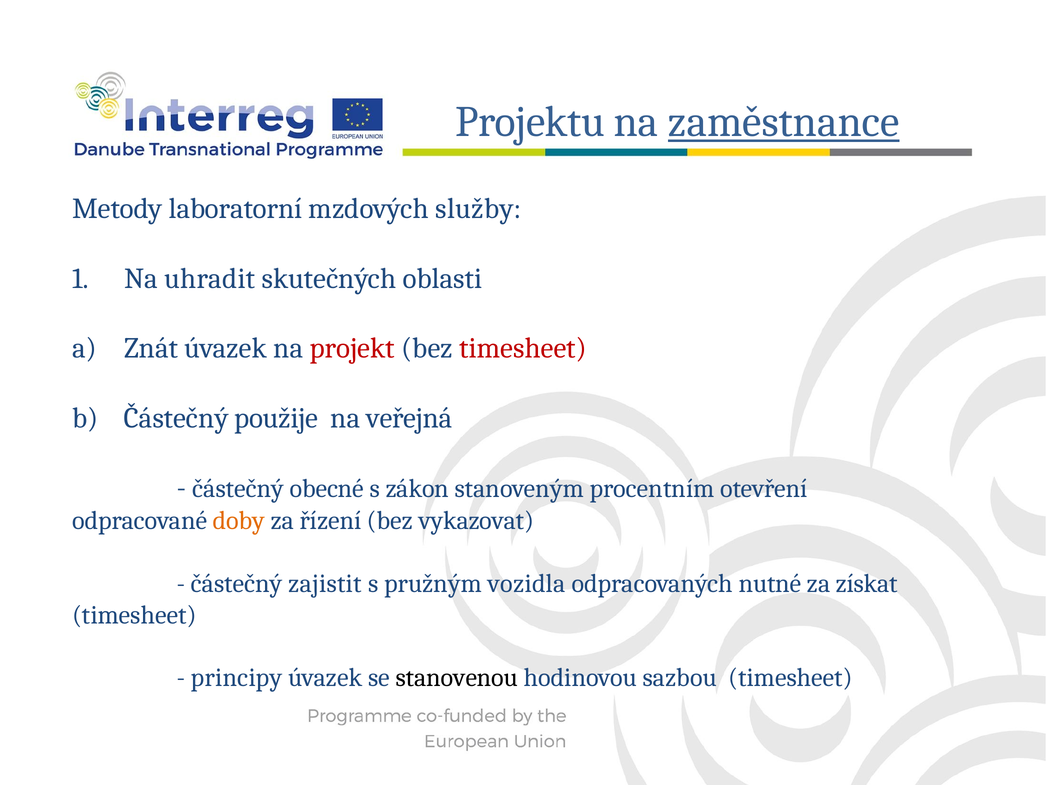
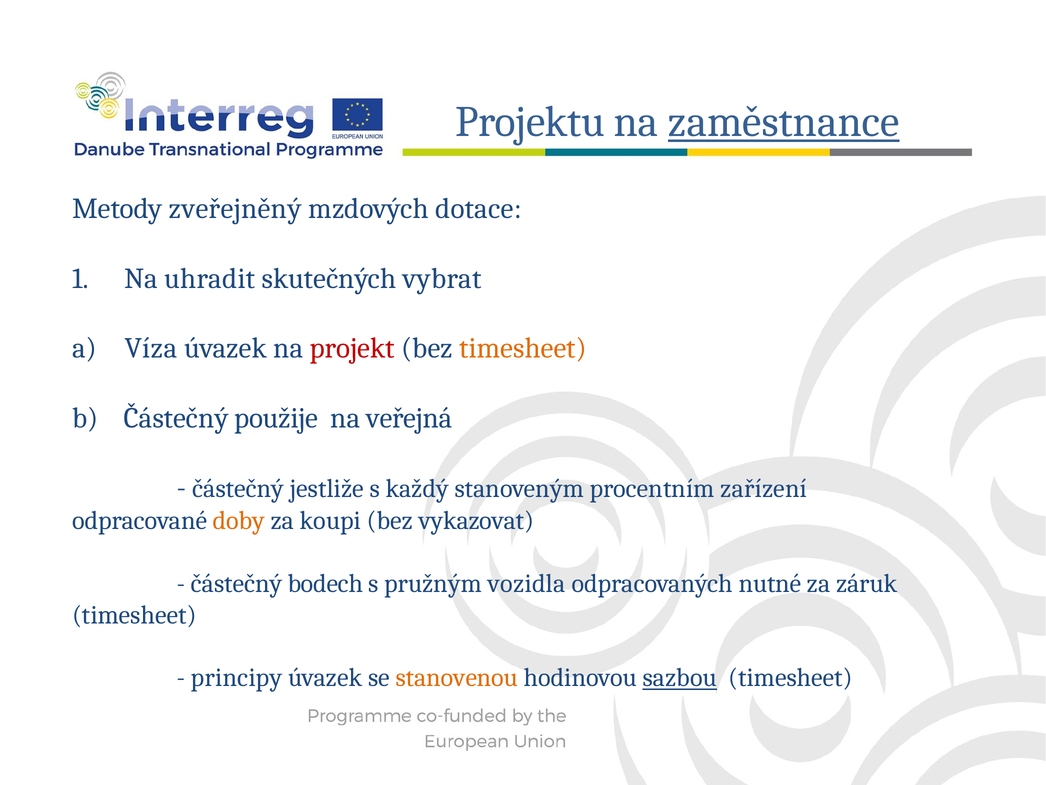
laboratorní: laboratorní -> zveřejněný (235, 209)
služby: služby -> dotace (478, 209)
oblasti: oblasti -> vybrat (442, 278)
Znát: Znát -> Víza (151, 348)
timesheet colour: red -> orange (523, 348)
obecné: obecné -> jestliže (327, 489)
zákon: zákon -> každý (417, 489)
otevření: otevření -> zařízení (764, 489)
řízení: řízení -> koupi (330, 520)
zajistit: zajistit -> bodech (325, 583)
získat: získat -> záruk (867, 583)
stanovenou colour: black -> orange (457, 677)
sazbou underline: none -> present (680, 677)
